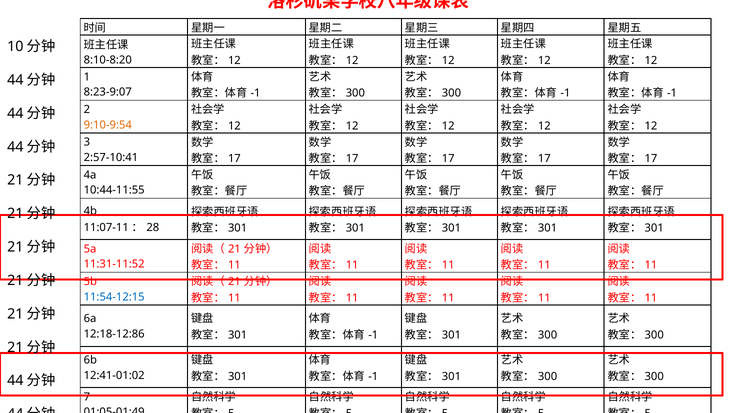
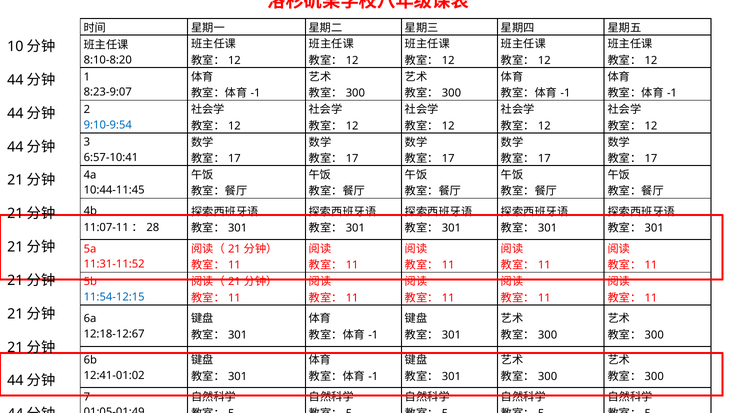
9:10-9:54 colour: orange -> blue (108, 125)
2:57-10:41: 2:57-10:41 -> 6:57-10:41 (111, 158)
10:44-11:55: 10:44-11:55 -> 10:44-11:45 (114, 190)
12:18-12:86: 12:18-12:86 -> 12:18-12:67 (114, 334)
